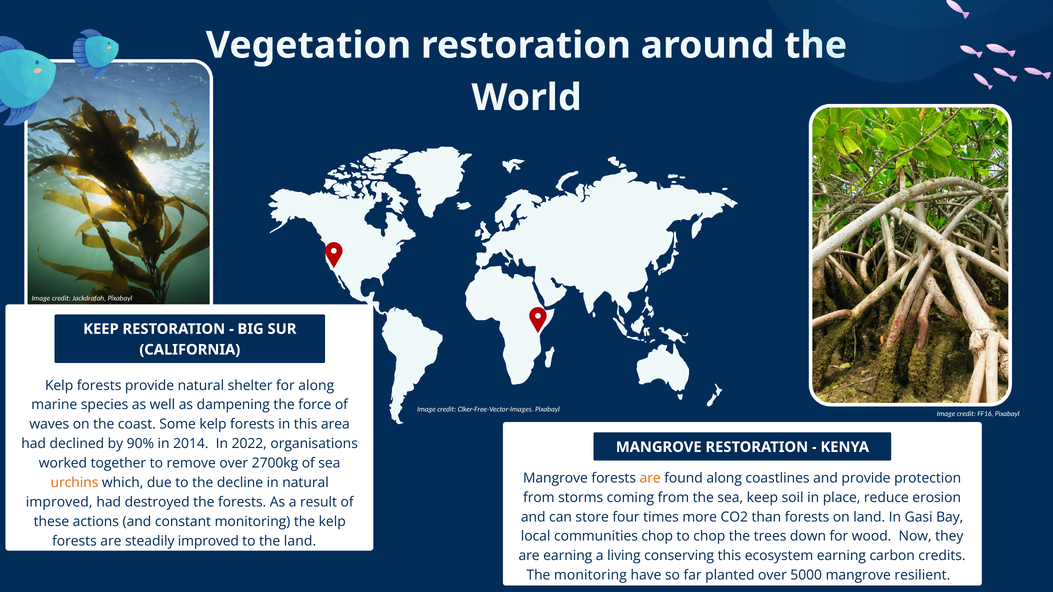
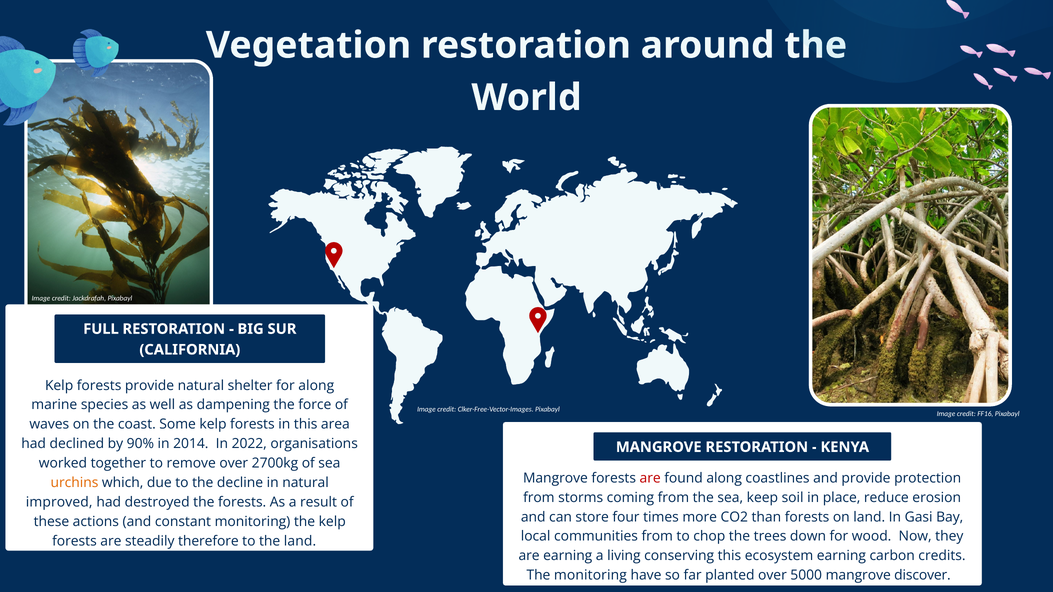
KEEP: KEEP -> FULL (101, 329)
are colour: orange -> red (650, 478)
communities chop: chop -> from (657, 537)
steadily improved: improved -> therefore (208, 541)
resilient: resilient -> discover (922, 576)
